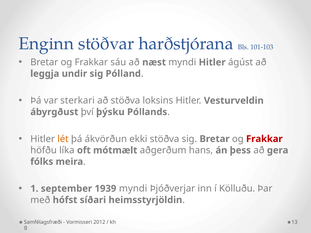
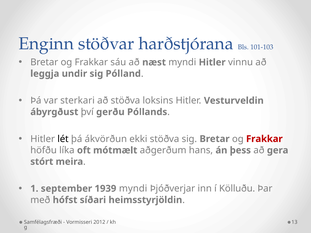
ágúst: ágúst -> vinnu (241, 62)
þýsku: þýsku -> gerðu (110, 112)
lét colour: orange -> black (63, 139)
fólks: fólks -> stórt (42, 162)
